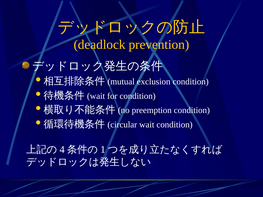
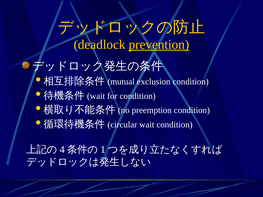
prevention underline: none -> present (159, 45)
